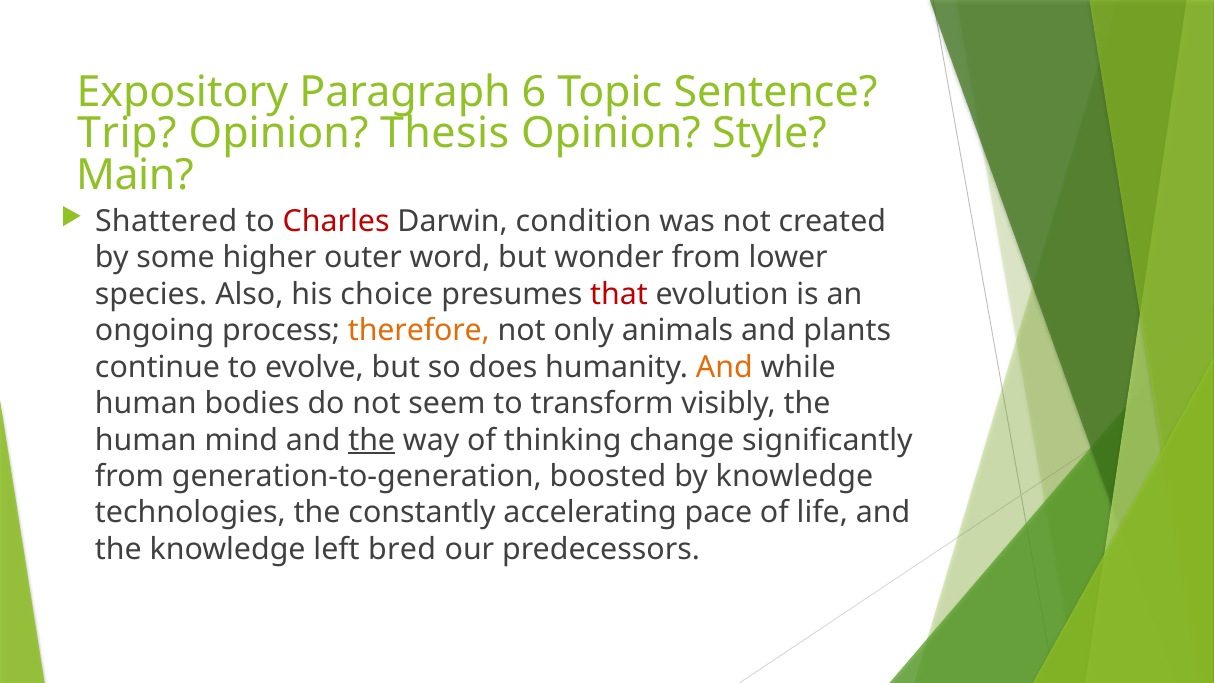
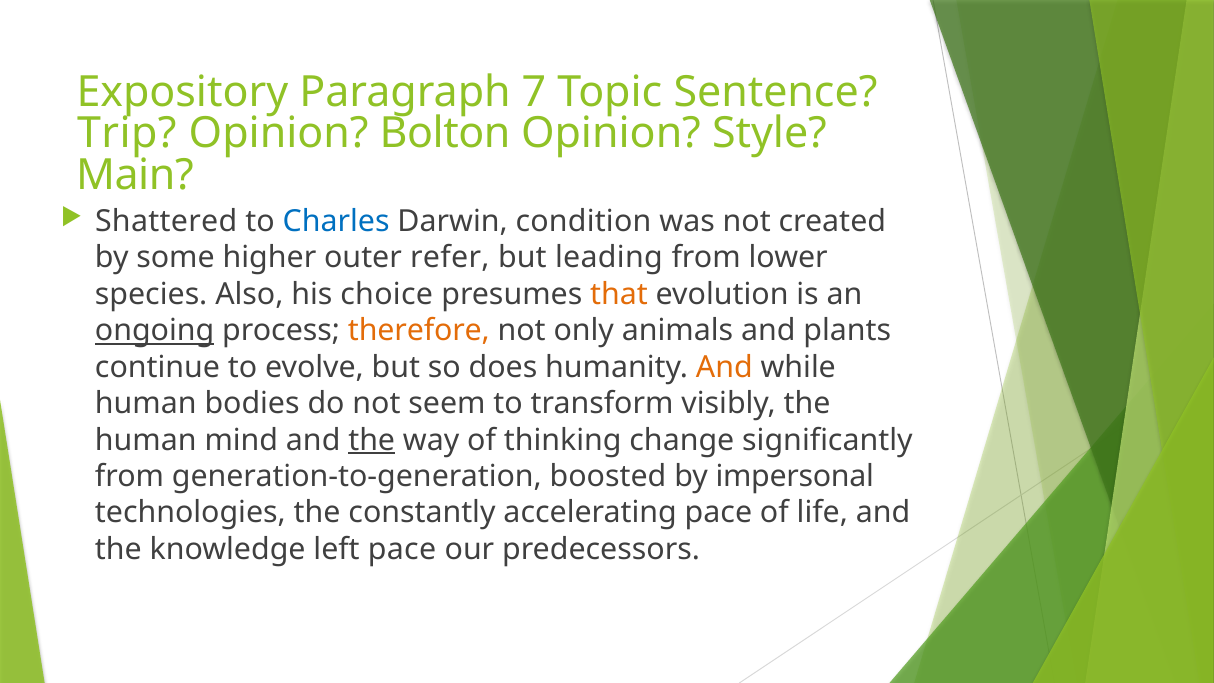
6: 6 -> 7 (534, 92)
Thesis: Thesis -> Bolton (445, 134)
Charles colour: red -> blue (336, 221)
word: word -> refer (450, 258)
wonder: wonder -> leading (609, 258)
that colour: red -> orange (619, 294)
ongoing underline: none -> present (155, 331)
by knowledge: knowledge -> impersonal (795, 476)
left bred: bred -> pace (402, 549)
